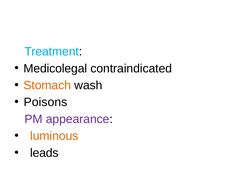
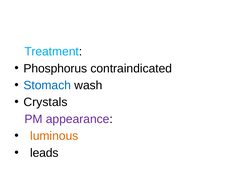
Medicolegal: Medicolegal -> Phosphorus (55, 68)
Stomach colour: orange -> blue (47, 85)
Poisons: Poisons -> Crystals (46, 102)
